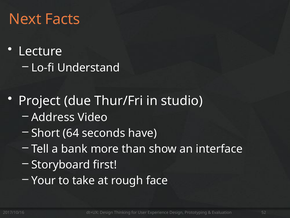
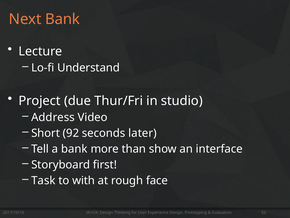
Next Facts: Facts -> Bank (63, 19)
64: 64 -> 92 (71, 133)
have: have -> later (142, 133)
Your: Your -> Task (43, 180)
take: take -> with (84, 180)
